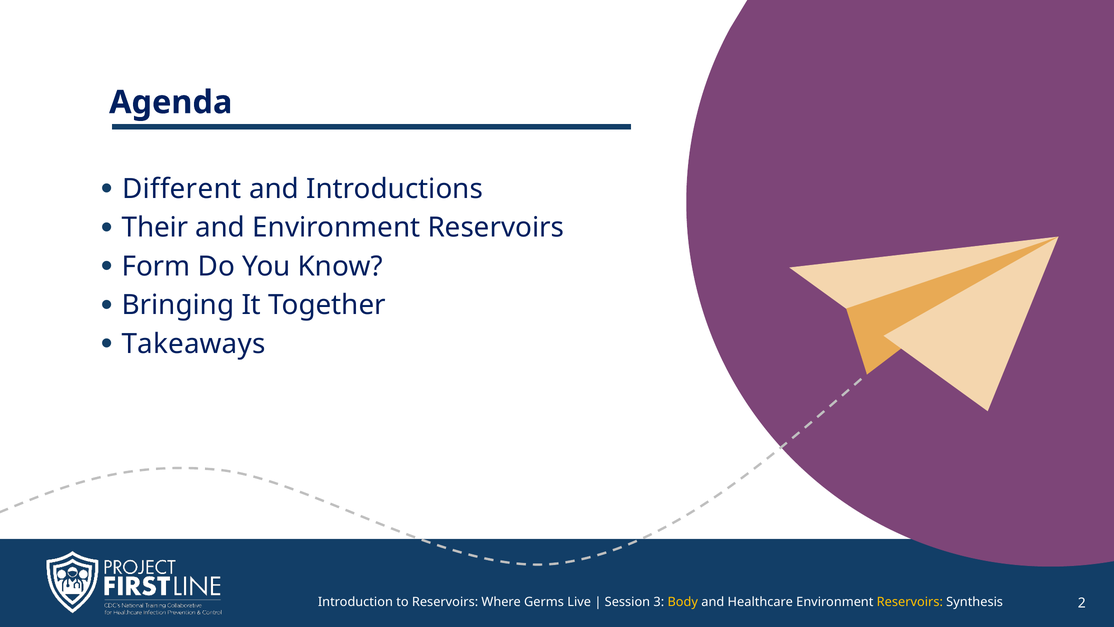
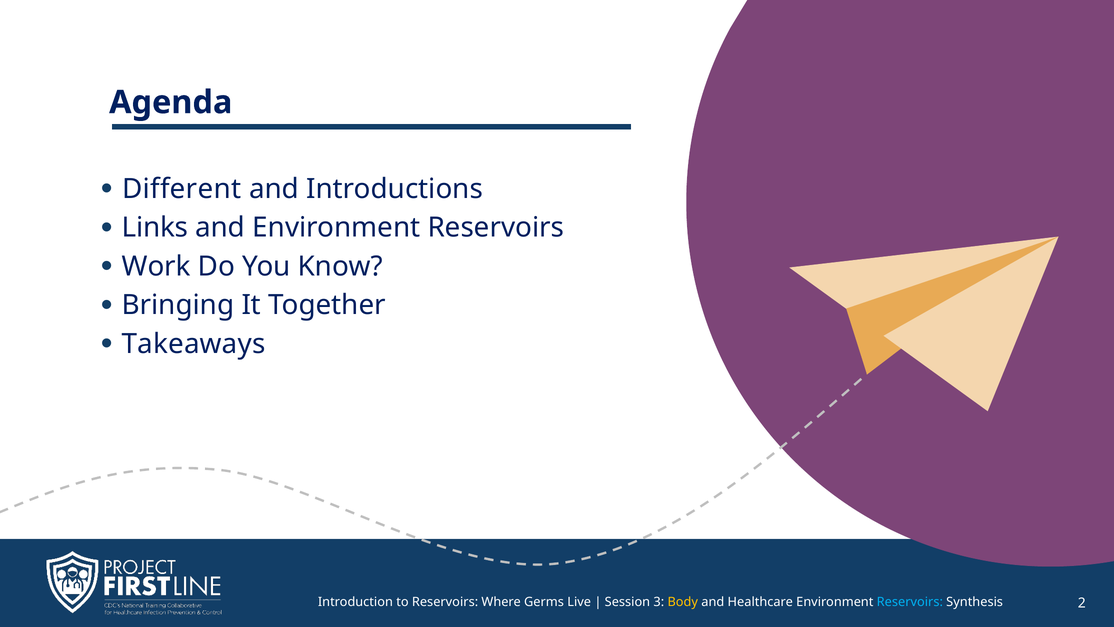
Their: Their -> Links (155, 228)
Form: Form -> Work (156, 266)
Reservoirs colour: yellow -> light blue (910, 602)
